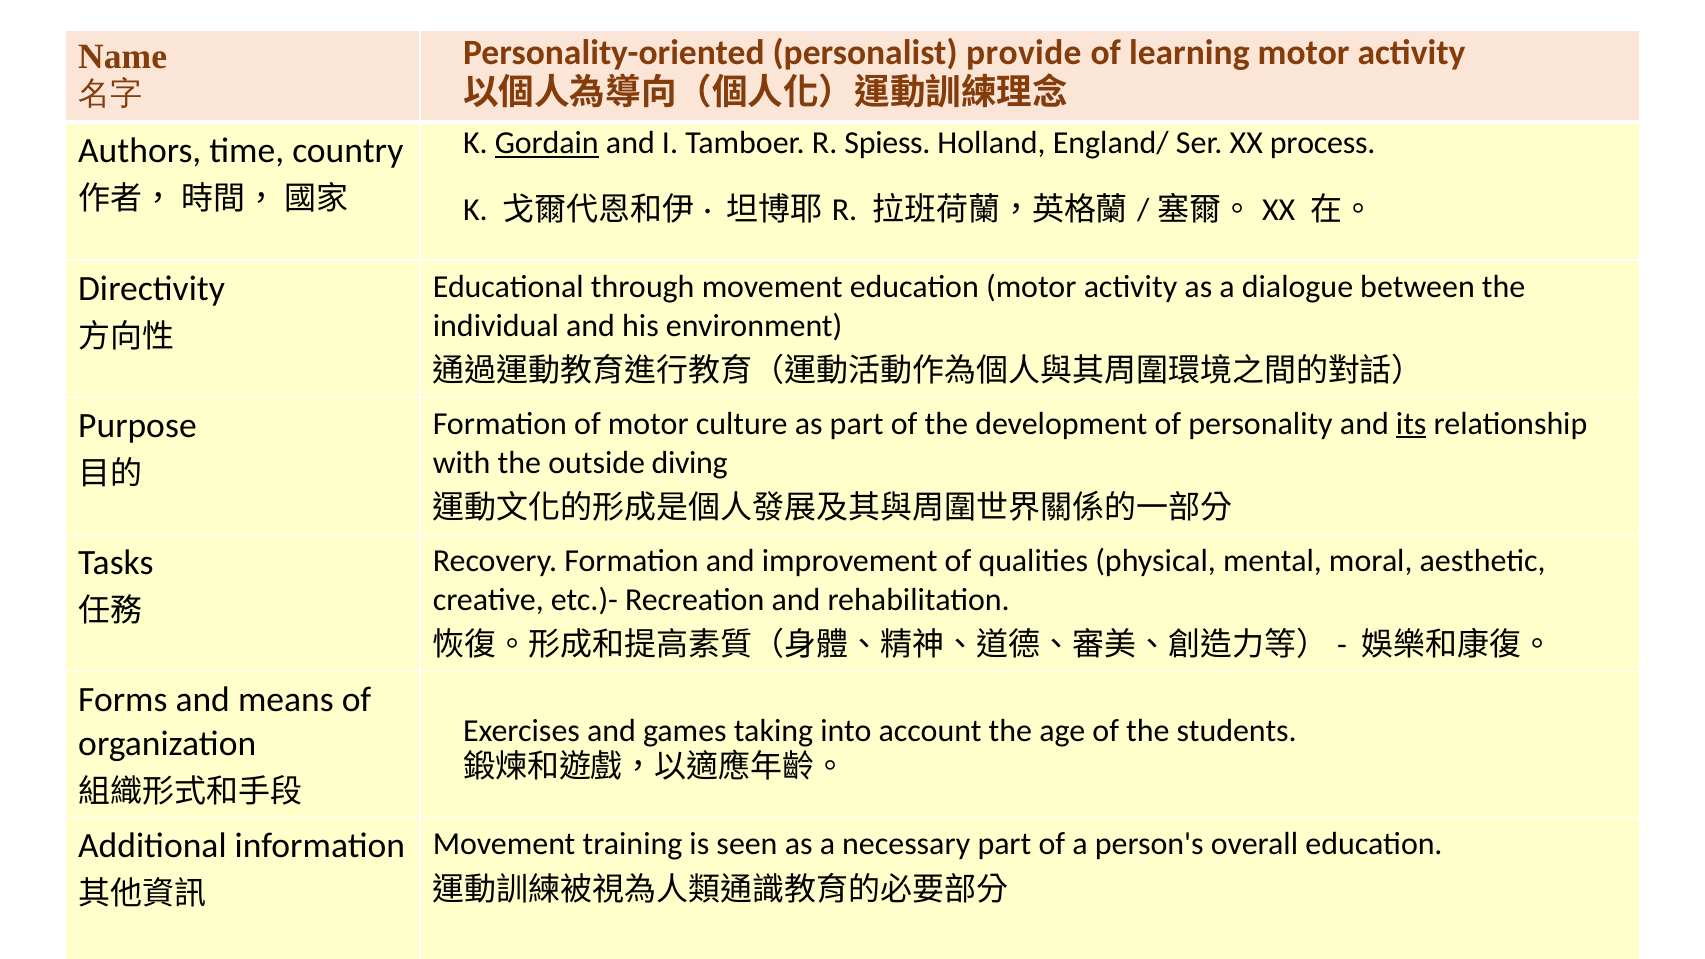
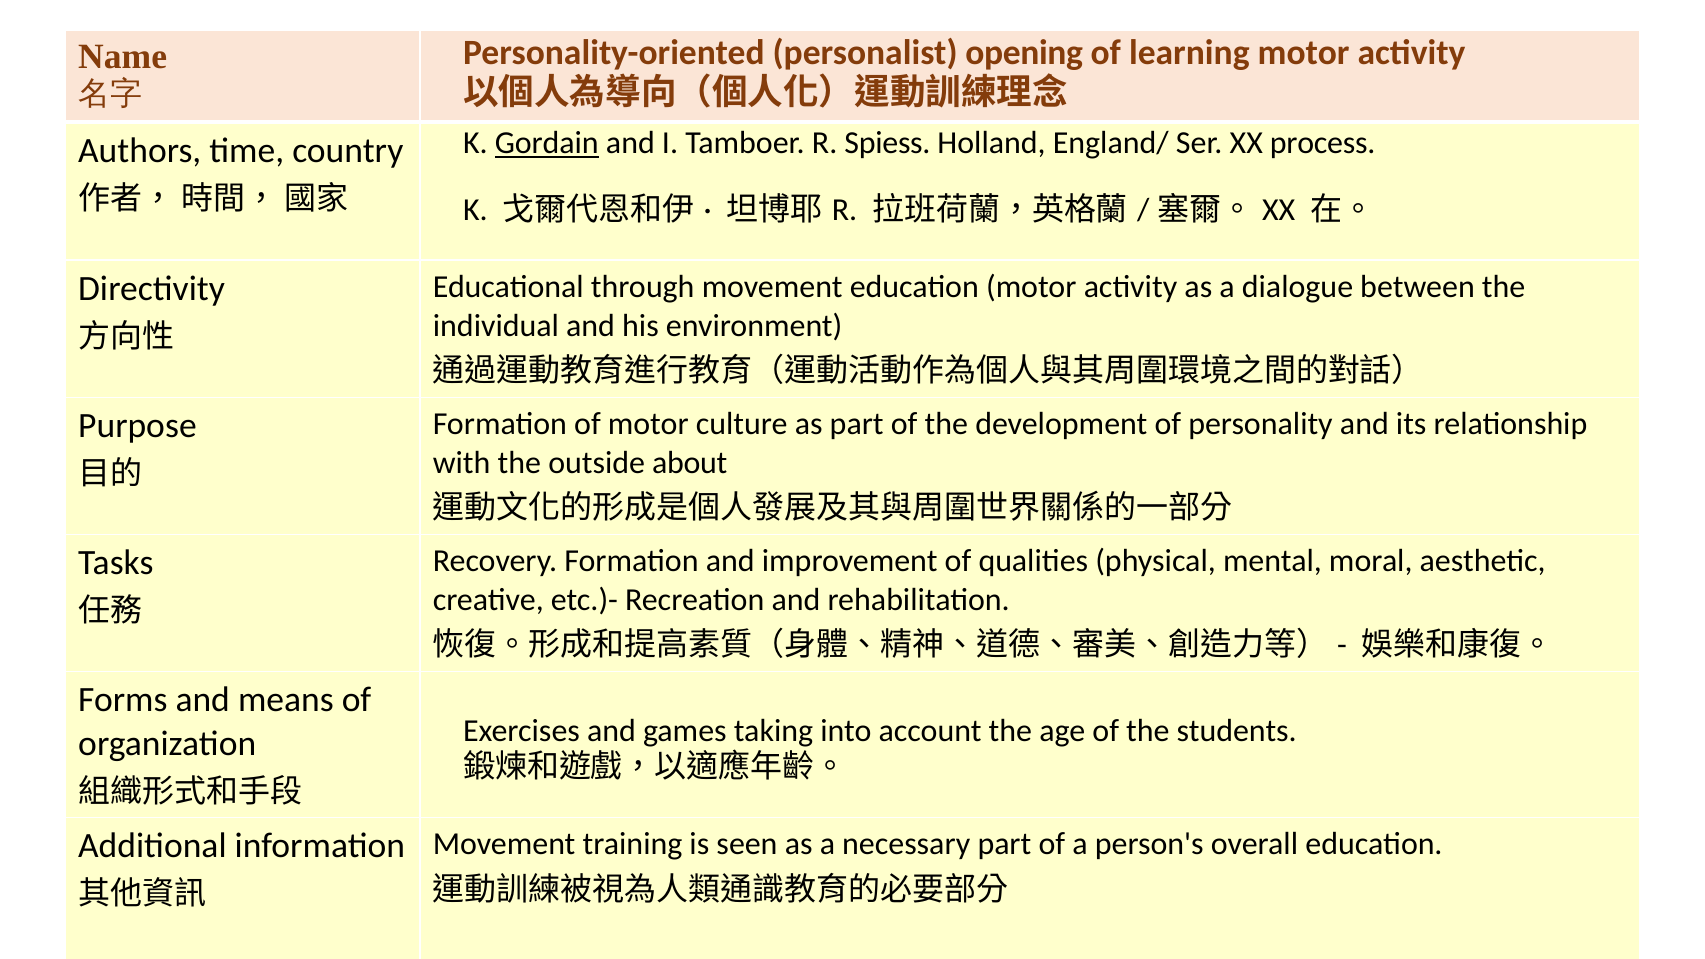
provide: provide -> opening (1024, 53)
its underline: present -> none (1411, 424)
diving: diving -> about (690, 463)
